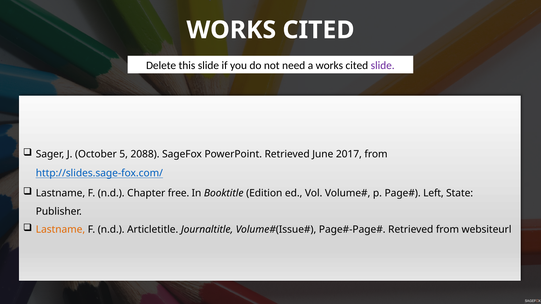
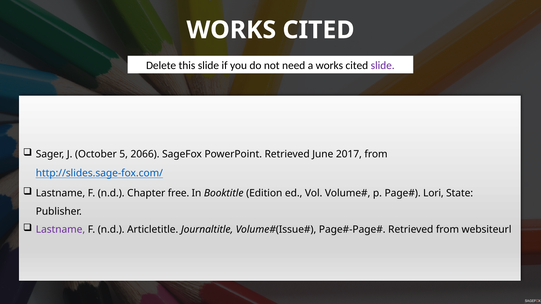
2088: 2088 -> 2066 (145, 154)
Left: Left -> Lori (433, 193)
Lastname colour: orange -> purple (60, 230)
